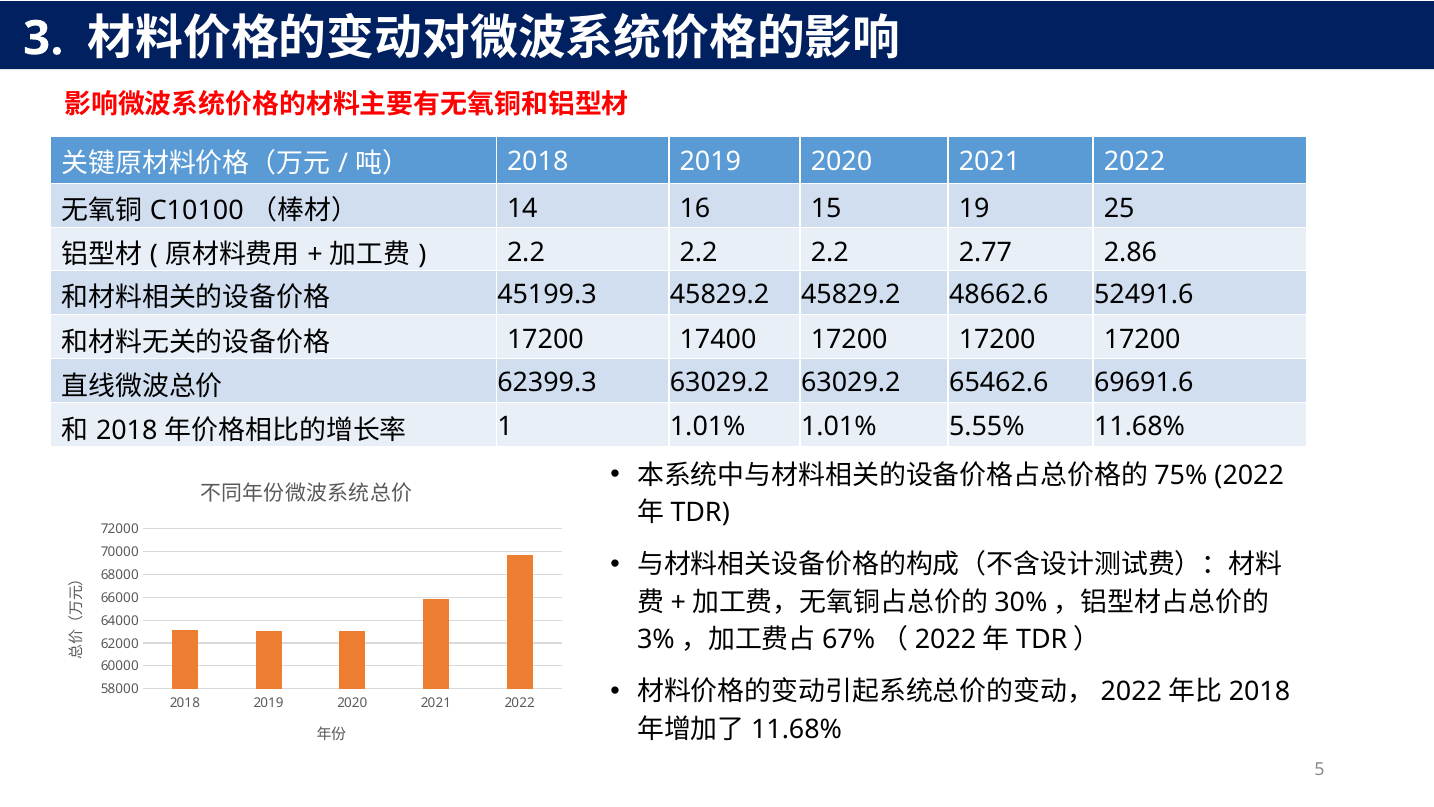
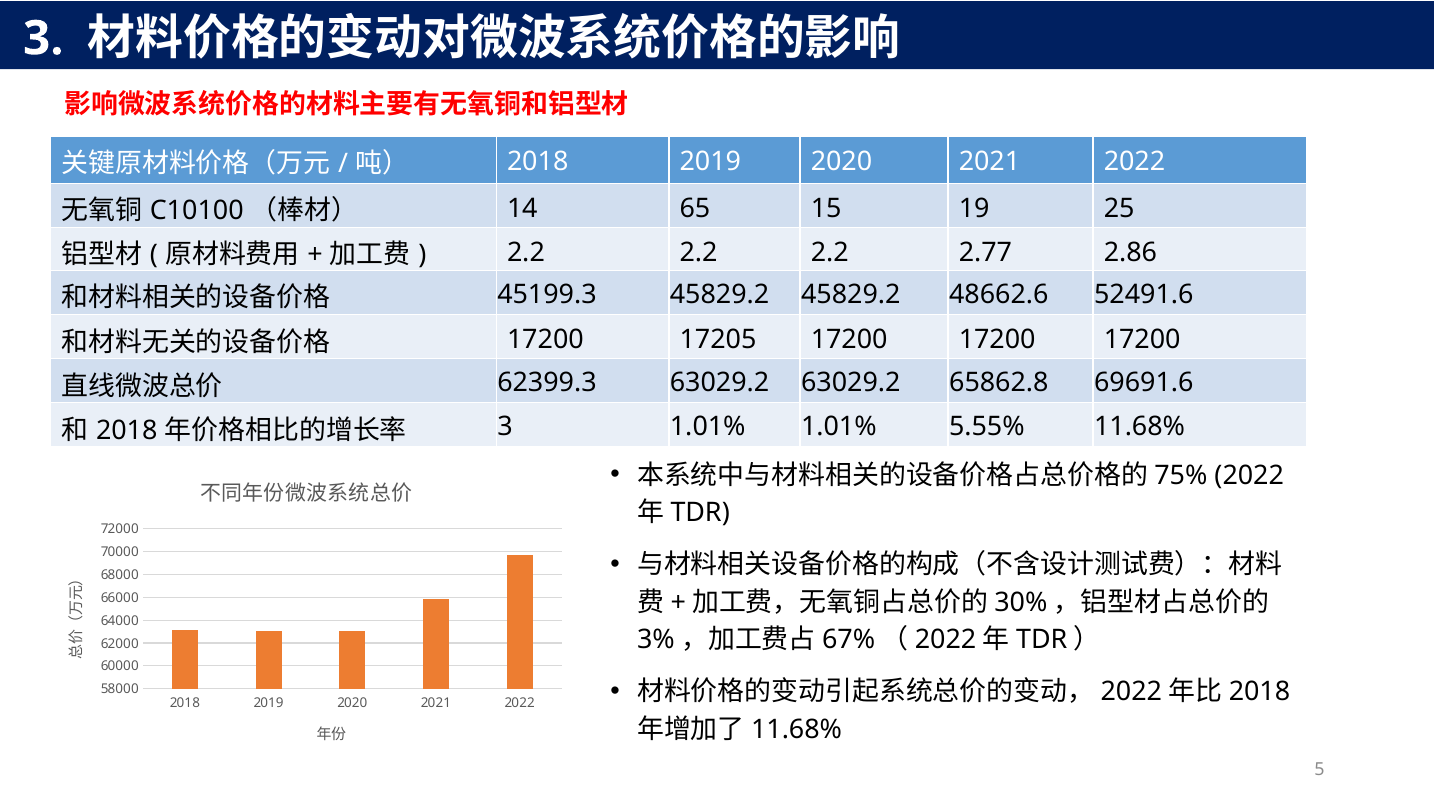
16: 16 -> 65 (695, 208)
17400: 17400 -> 17205 (718, 340)
65462.6: 65462.6 -> 65862.8 (999, 382)
1: 1 -> 3 (505, 427)
